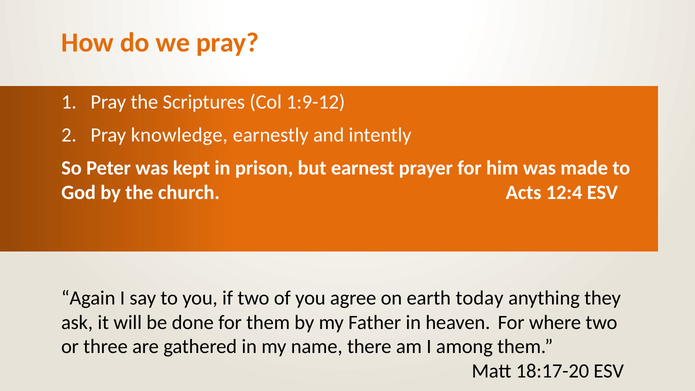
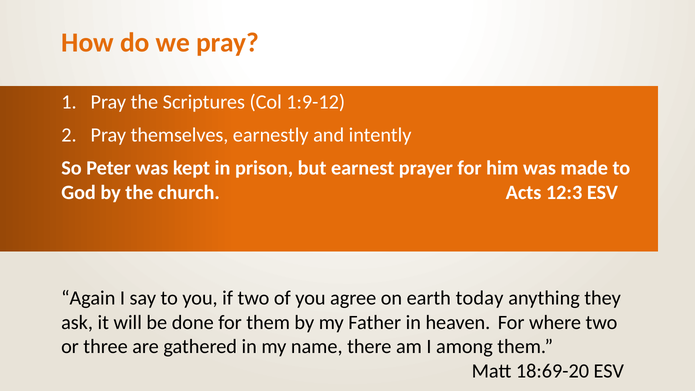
knowledge: knowledge -> themselves (180, 135)
12:4: 12:4 -> 12:3 (564, 192)
18:17-20: 18:17-20 -> 18:69-20 (552, 371)
